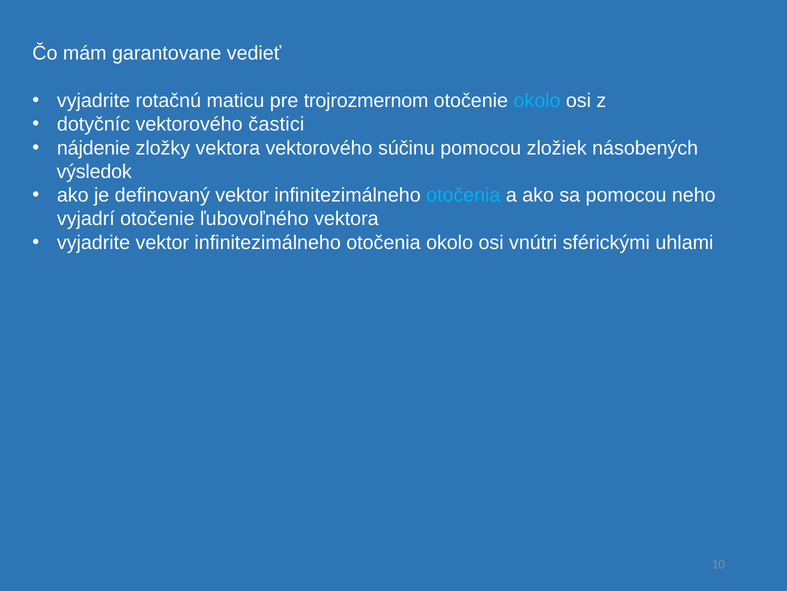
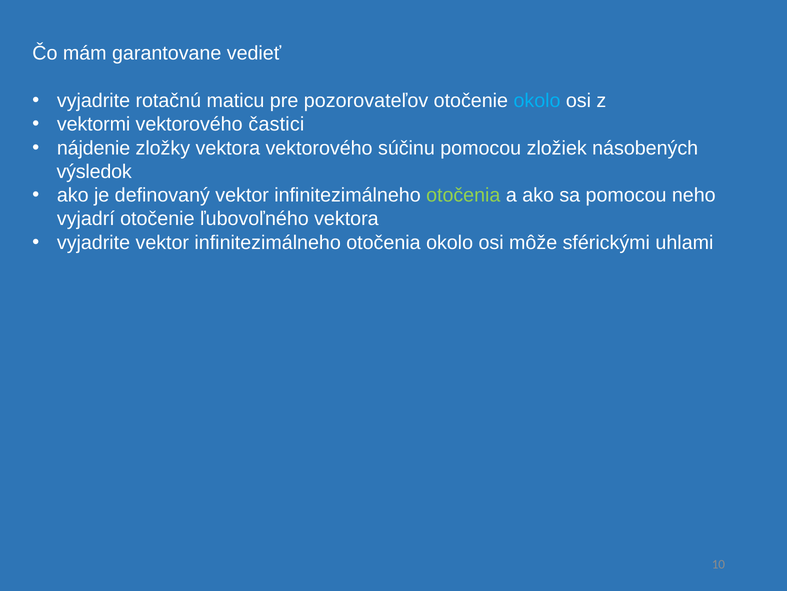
trojrozmernom: trojrozmernom -> pozorovateľov (366, 101)
dotyčníc: dotyčníc -> vektormi (94, 124)
otočenia colour: light blue -> light green (463, 195)
vnútri: vnútri -> môže (533, 242)
